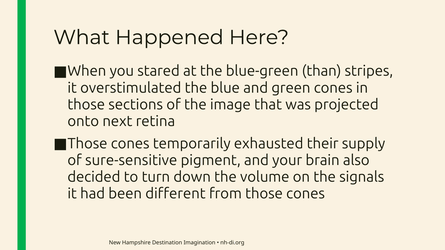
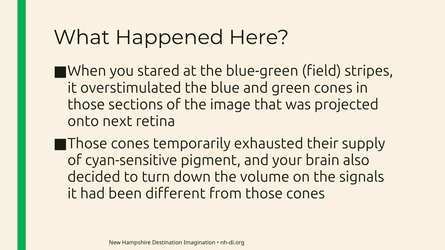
than: than -> field (322, 71)
sure-sensitive: sure-sensitive -> cyan-sensitive (131, 161)
